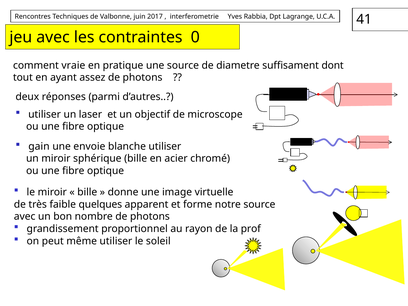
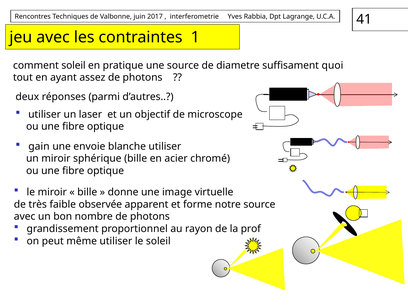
0: 0 -> 1 (195, 37)
comment vraie: vraie -> soleil (73, 65)
dont: dont -> quoi (333, 65)
quelques: quelques -> observée (100, 204)
